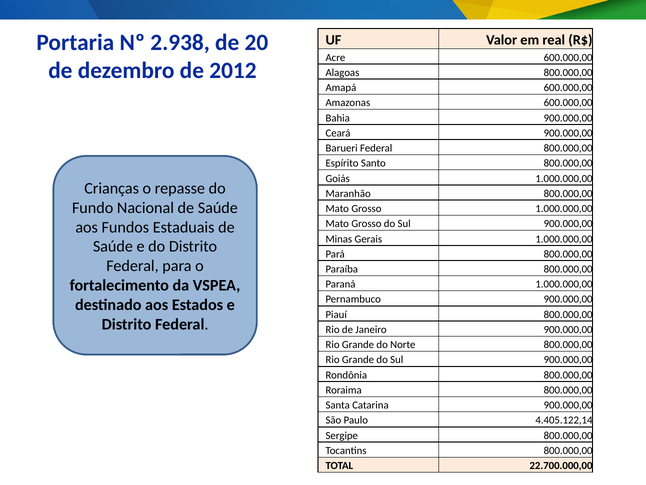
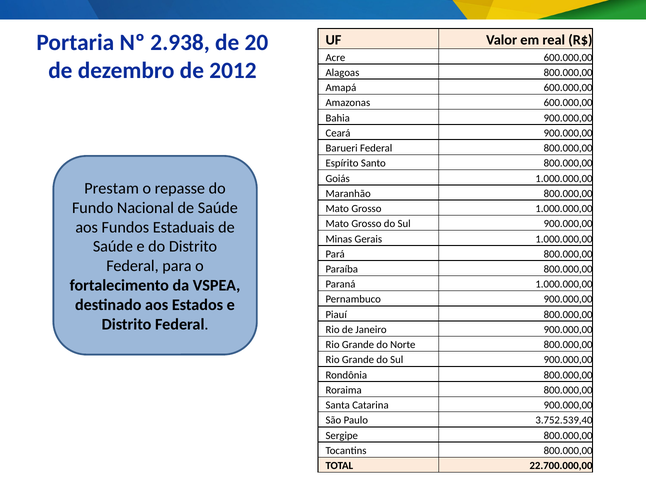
Crianças: Crianças -> Prestam (112, 188)
4.405.122,14: 4.405.122,14 -> 3.752.539,40 (564, 420)
